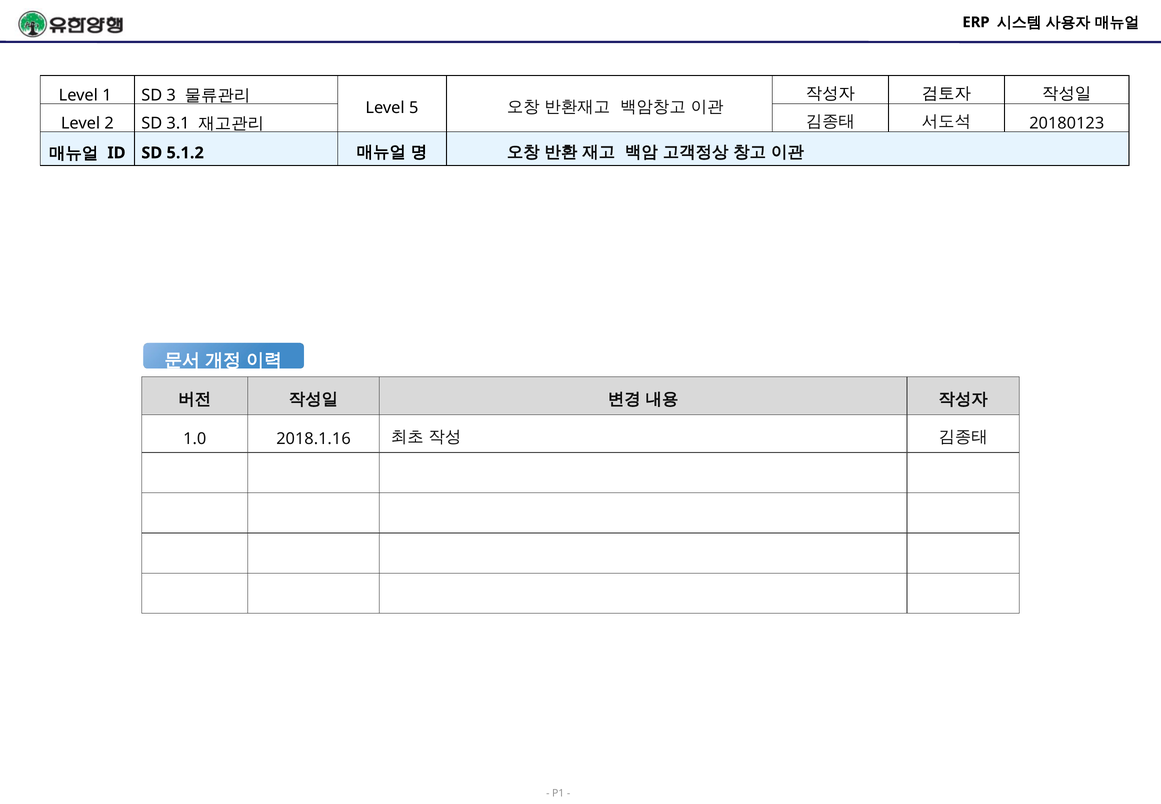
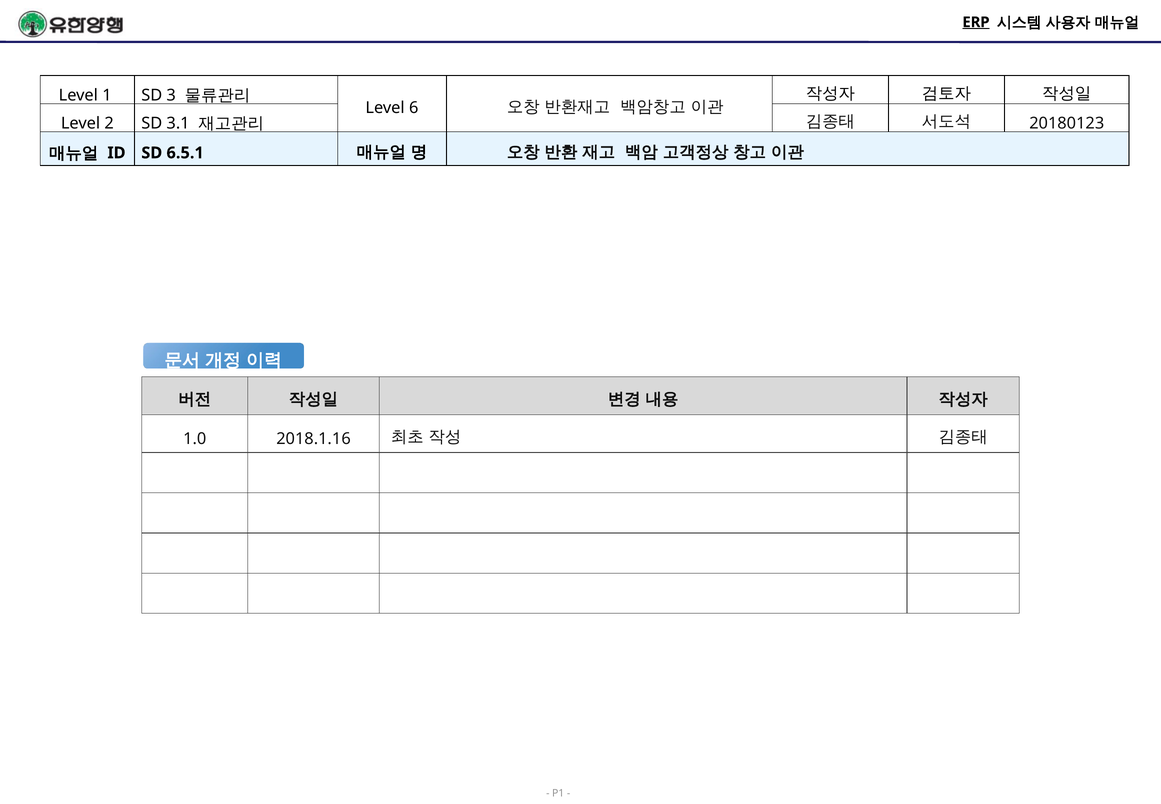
ERP underline: none -> present (976, 22)
5: 5 -> 6 (414, 108)
5.1.2: 5.1.2 -> 6.5.1 (185, 153)
